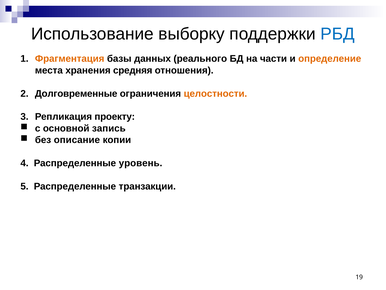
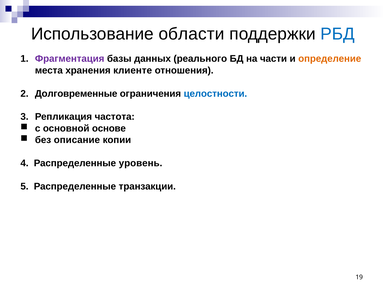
выборку: выборку -> области (191, 34)
Фрагментация colour: orange -> purple (70, 59)
средняя: средняя -> клиенте (133, 70)
целостности colour: orange -> blue (215, 93)
проекту: проекту -> частота (115, 117)
запись: запись -> основе (109, 128)
